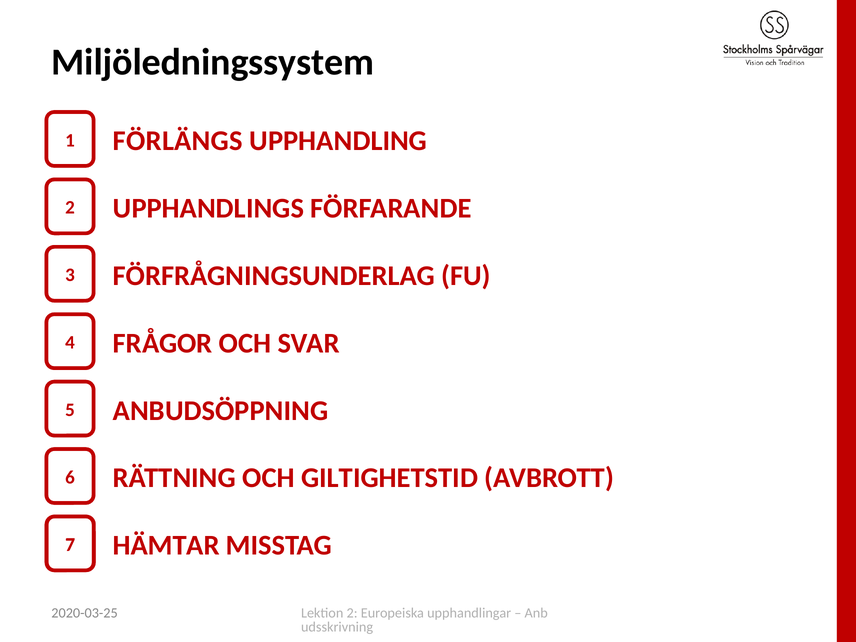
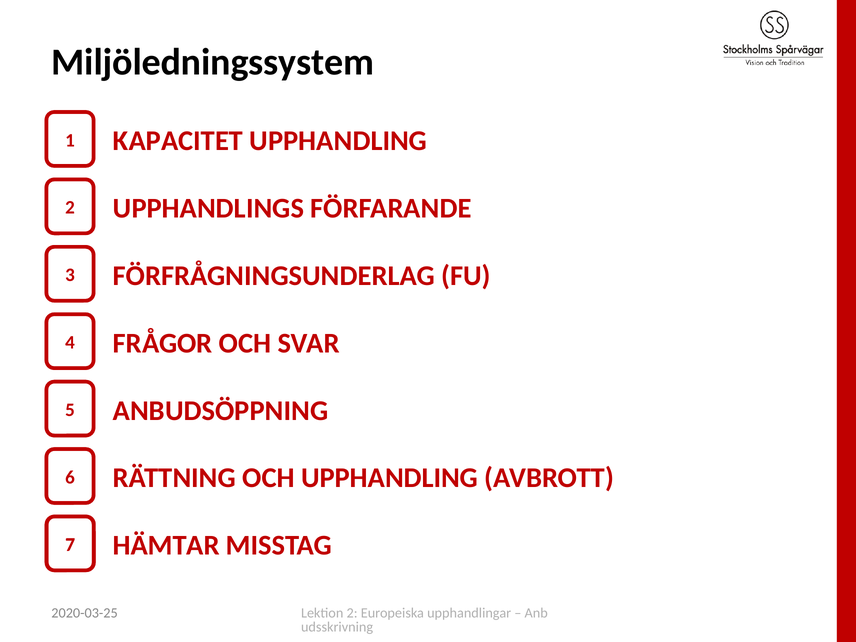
FÖRLÄNGS: FÖRLÄNGS -> KAPACITET (178, 141)
OCH GILTIGHETSTID: GILTIGHETSTID -> UPPHANDLING (390, 478)
